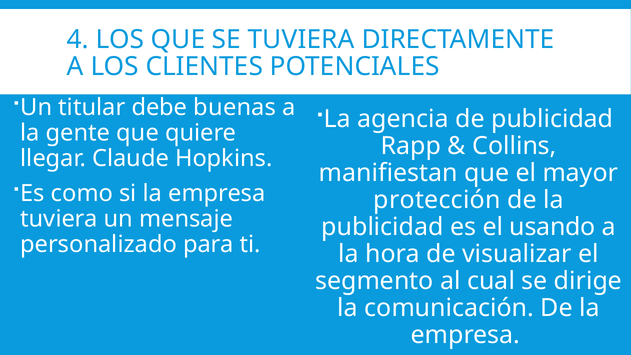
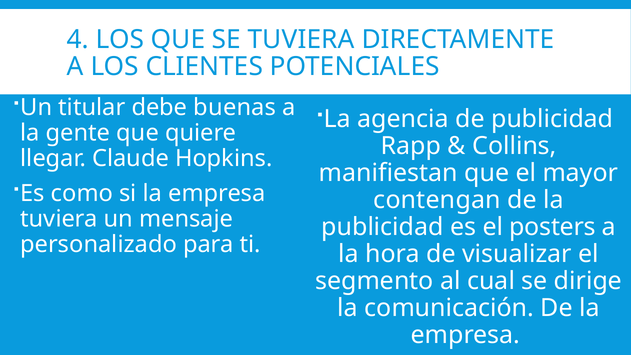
protección: protección -> contengan (437, 200)
usando: usando -> posters (553, 227)
